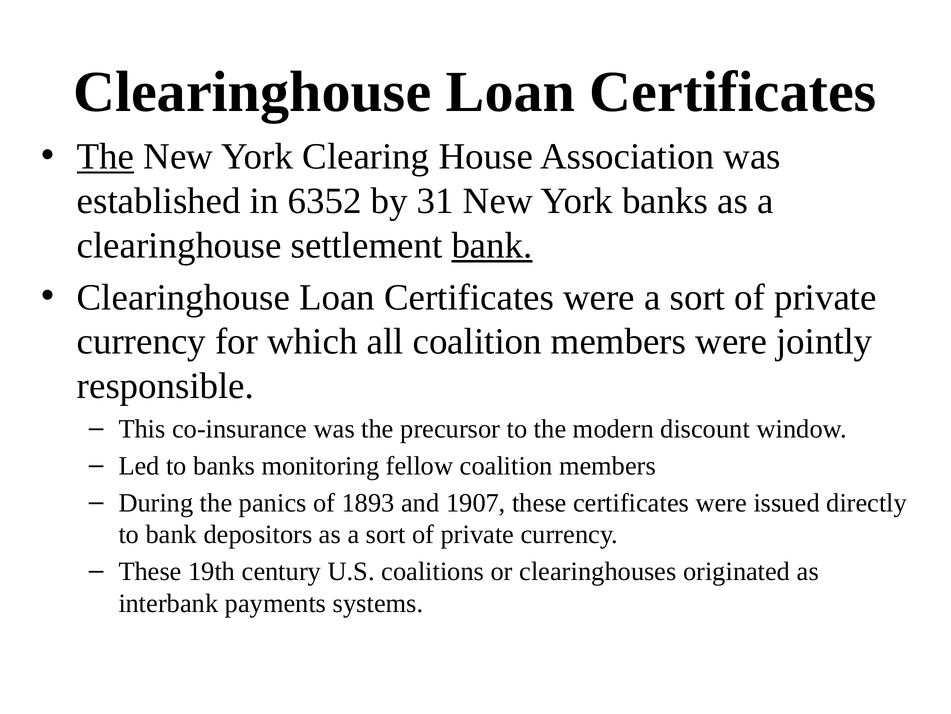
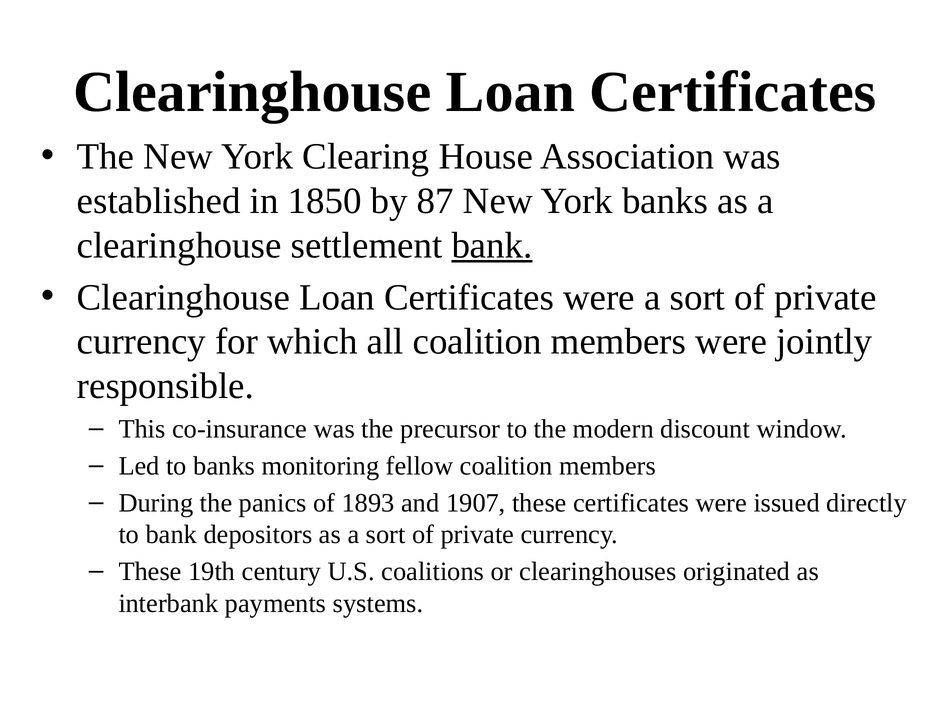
The underline: present -> none (106, 156)
6352: 6352 -> 1850 (325, 201)
31: 31 -> 87 (435, 201)
